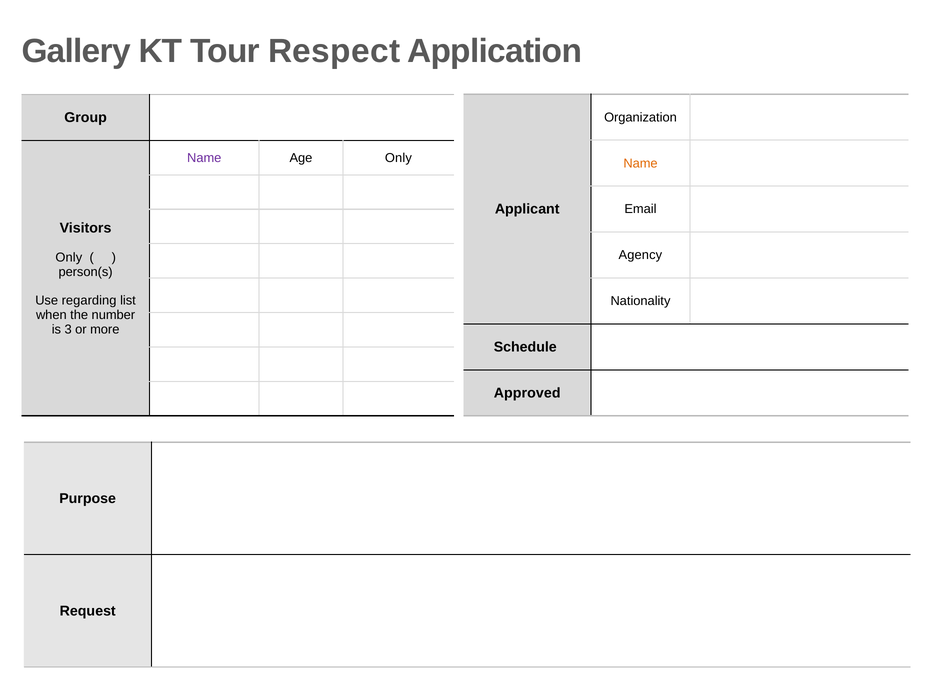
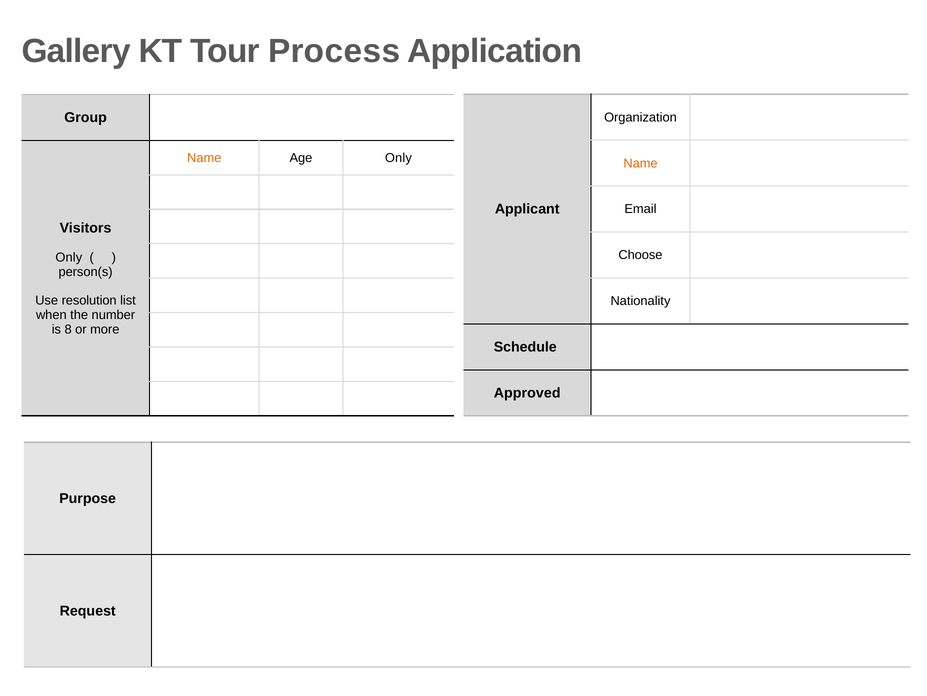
Respect: Respect -> Process (334, 51)
Name colour: purple -> orange (204, 158)
Agency: Agency -> Choose (640, 255)
regarding: regarding -> resolution (89, 300)
3: 3 -> 8 (68, 329)
